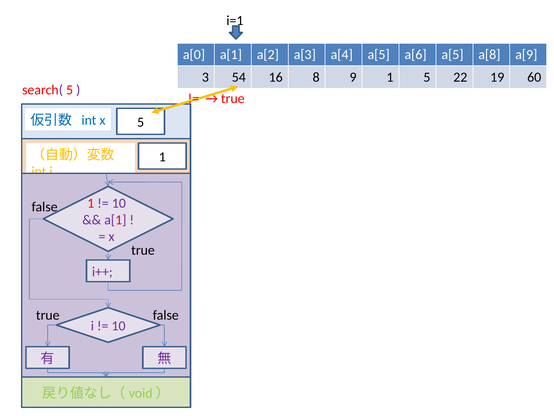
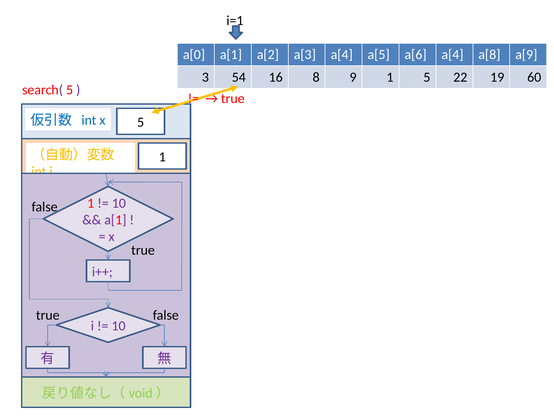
a[6 a[5: a[5 -> a[4 (453, 55)
